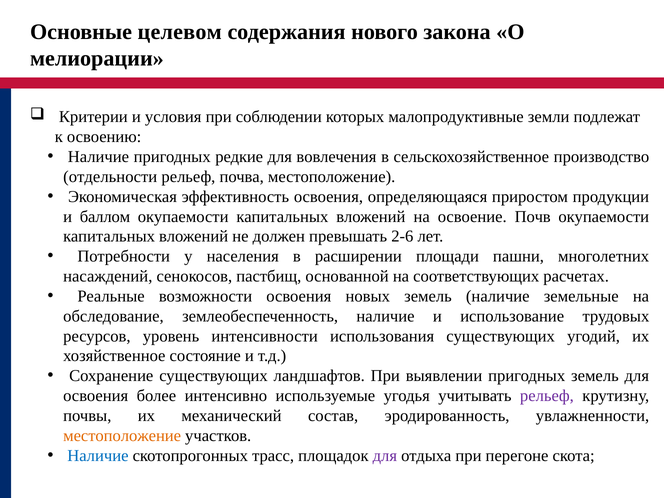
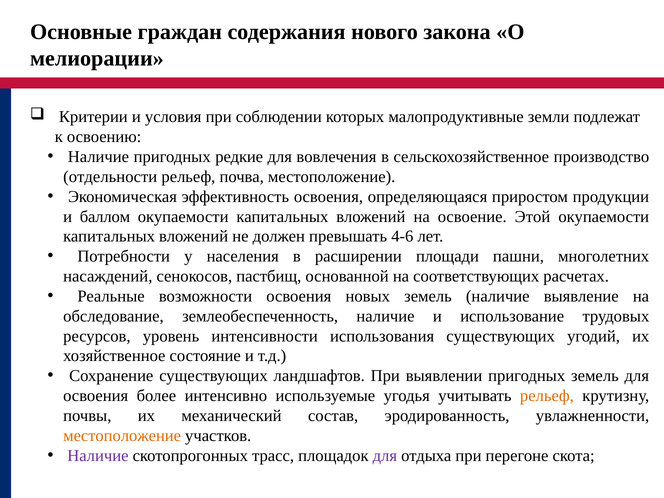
целевом: целевом -> граждан (180, 32)
Почв: Почв -> Этой (533, 217)
2-6: 2-6 -> 4-6 (402, 236)
земельные: земельные -> выявление (581, 296)
рельеф colour: purple -> orange (547, 396)
Наличие colour: blue -> purple (98, 456)
